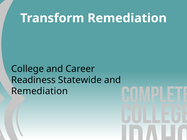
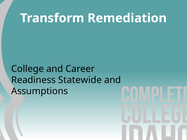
Remediation: Remediation -> Assumptions (40, 91)
